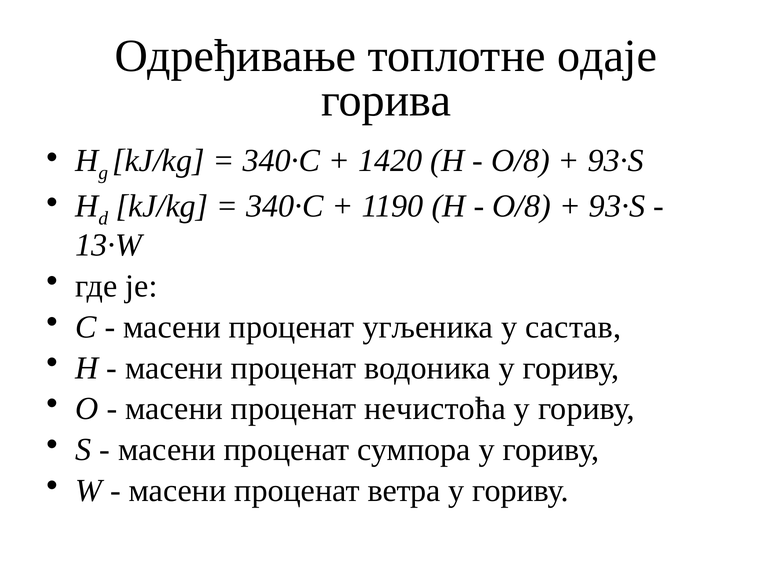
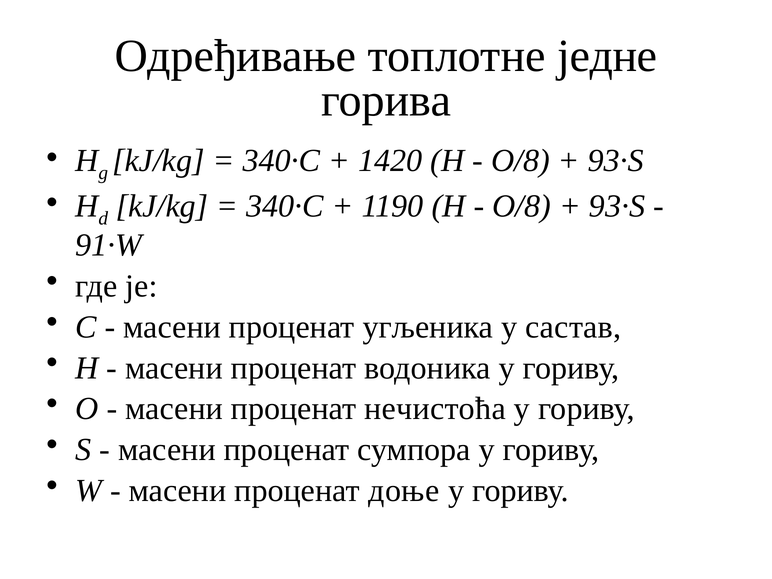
одаје: одаје -> једне (607, 56)
13·W: 13·W -> 91·W (109, 245)
ветра: ветра -> доње (404, 491)
